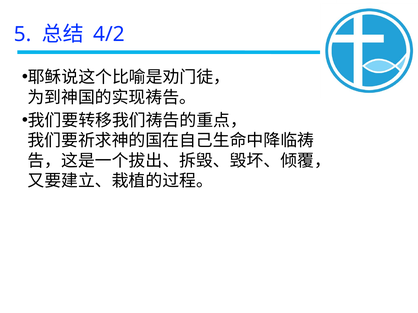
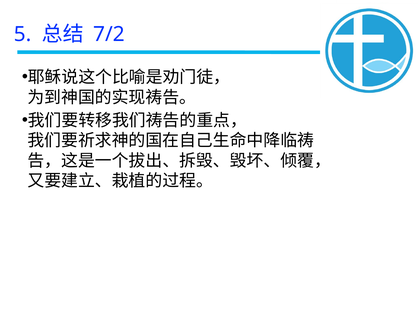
4/2: 4/2 -> 7/2 (109, 34)
